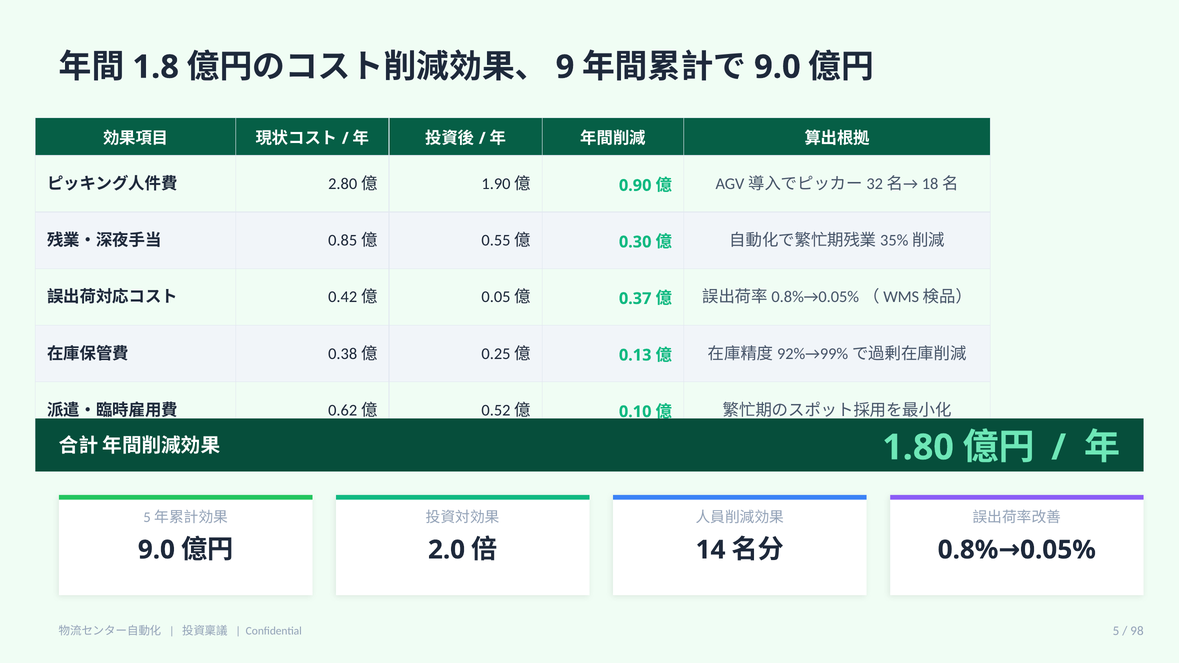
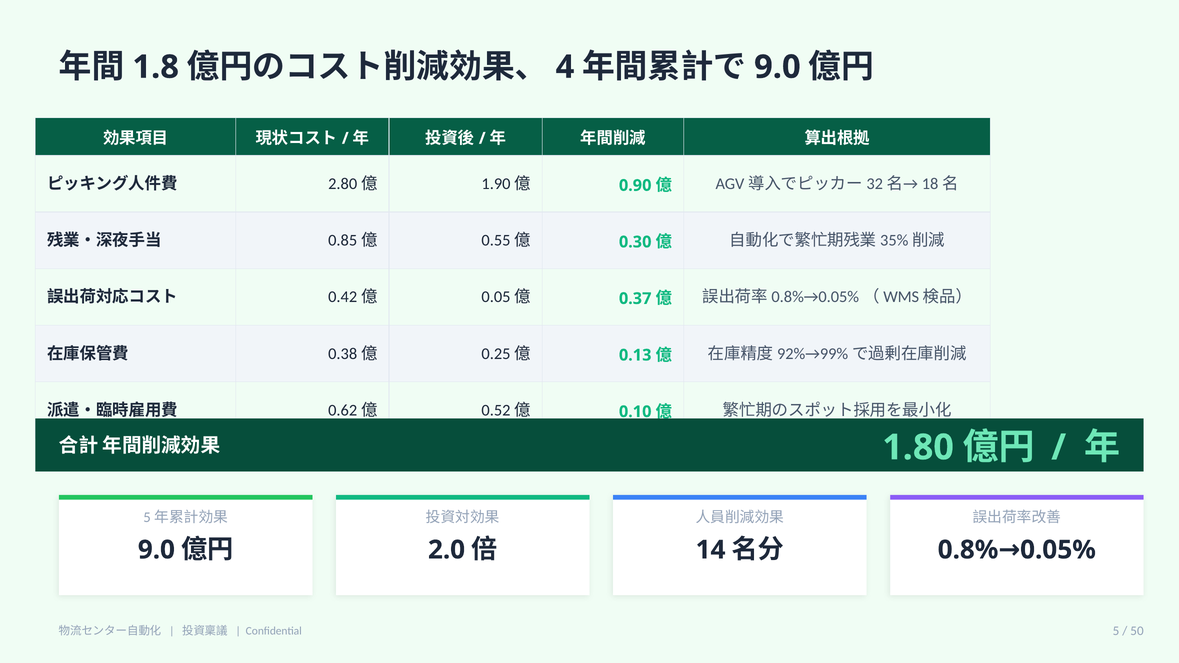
9: 9 -> 4 (565, 67)
98: 98 -> 50 (1137, 631)
